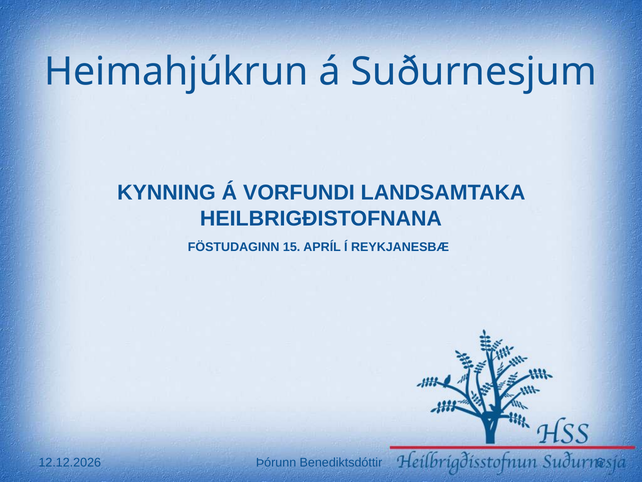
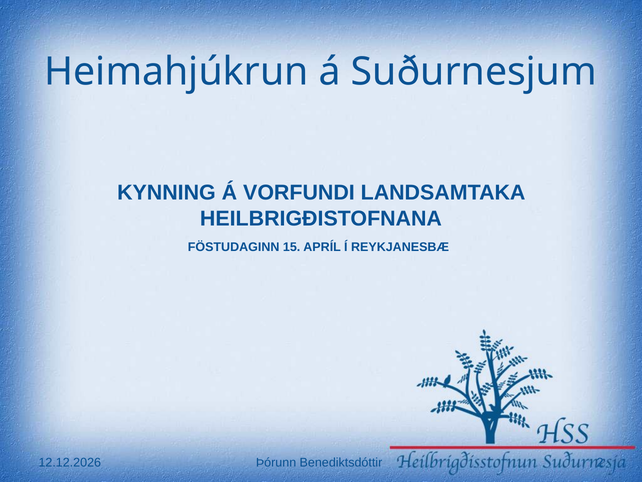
6: 6 -> 2 (600, 462)
